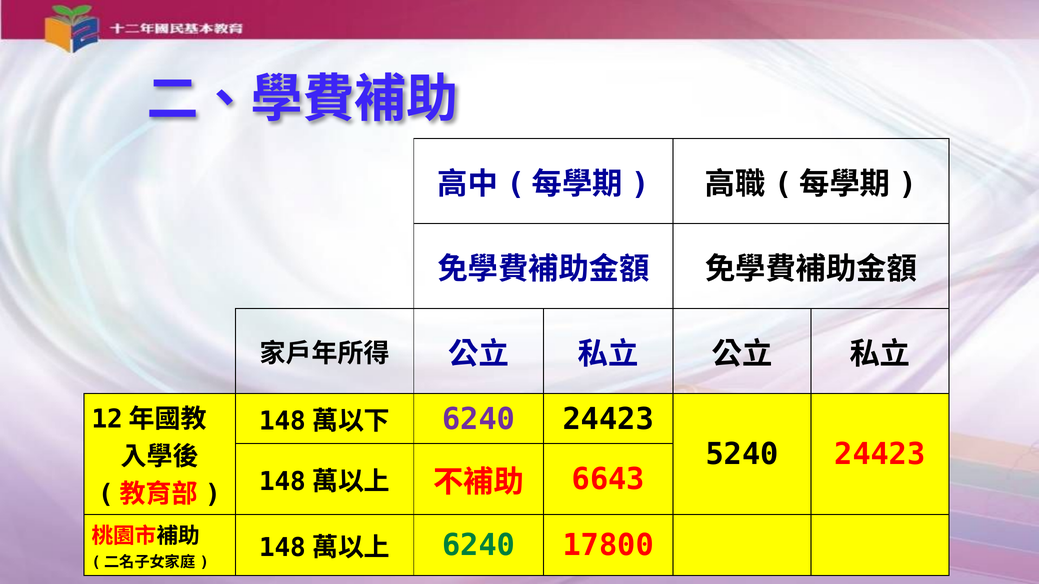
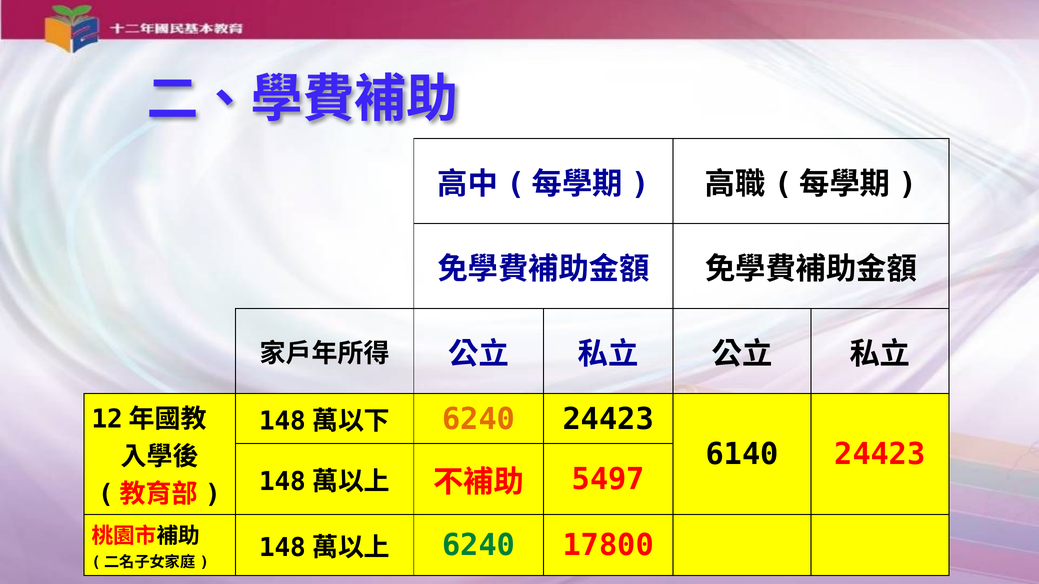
6240 colour: purple -> orange (479, 419)
5240: 5240 -> 6140 (742, 455)
6643: 6643 -> 5497 (608, 480)
